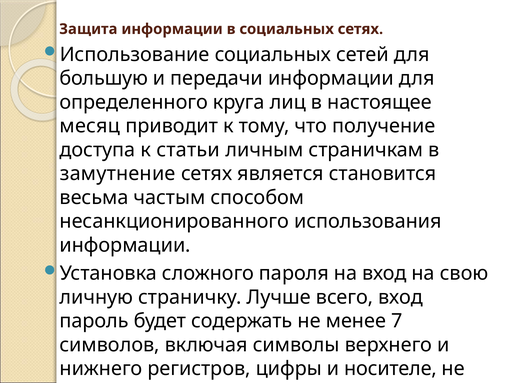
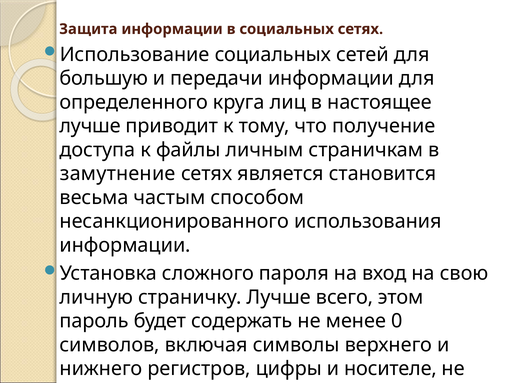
месяц: месяц -> лучше (90, 126)
статьи: статьи -> файлы (188, 150)
всего вход: вход -> этом (401, 297)
7: 7 -> 0 (397, 321)
